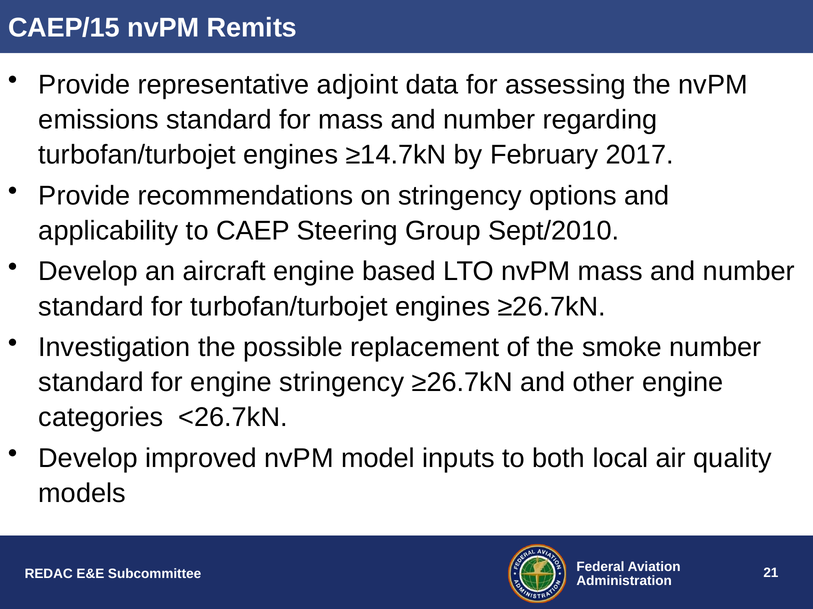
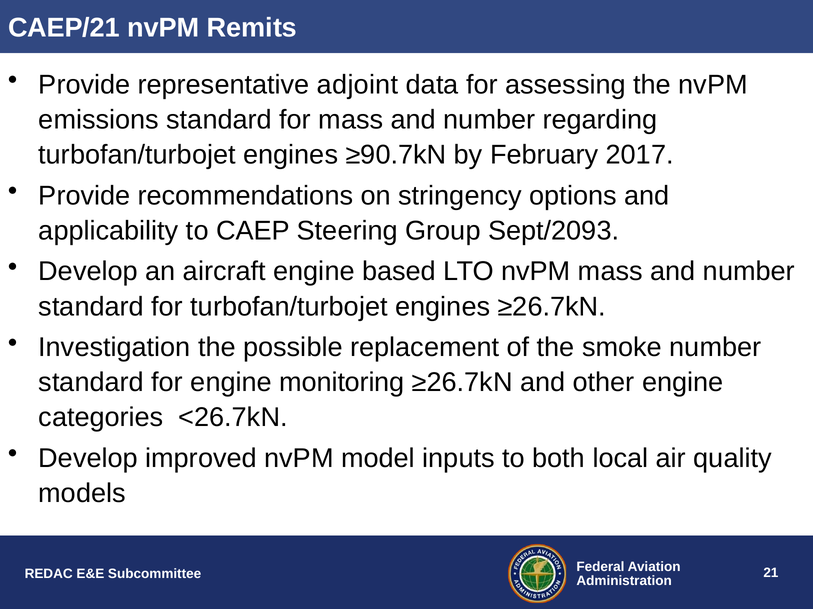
CAEP/15: CAEP/15 -> CAEP/21 (64, 28)
≥14.7kN: ≥14.7kN -> ≥90.7kN (396, 155)
Sept/2010: Sept/2010 -> Sept/2093 (554, 231)
engine stringency: stringency -> monitoring (342, 383)
